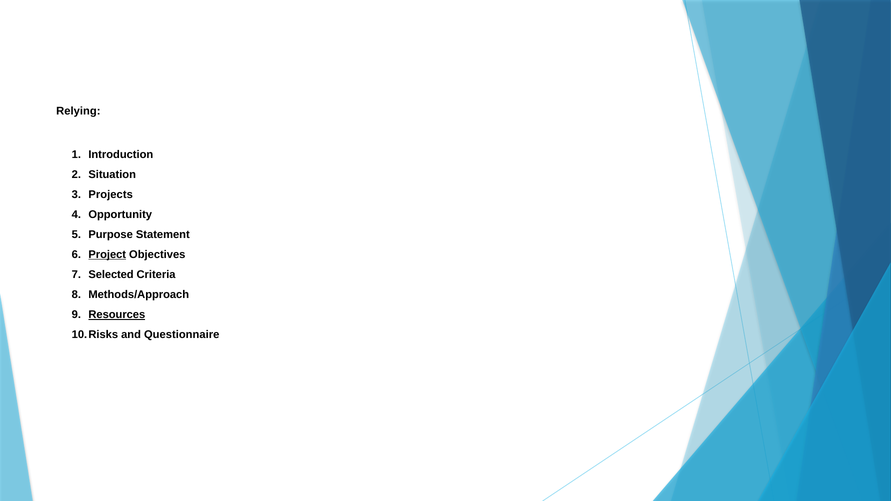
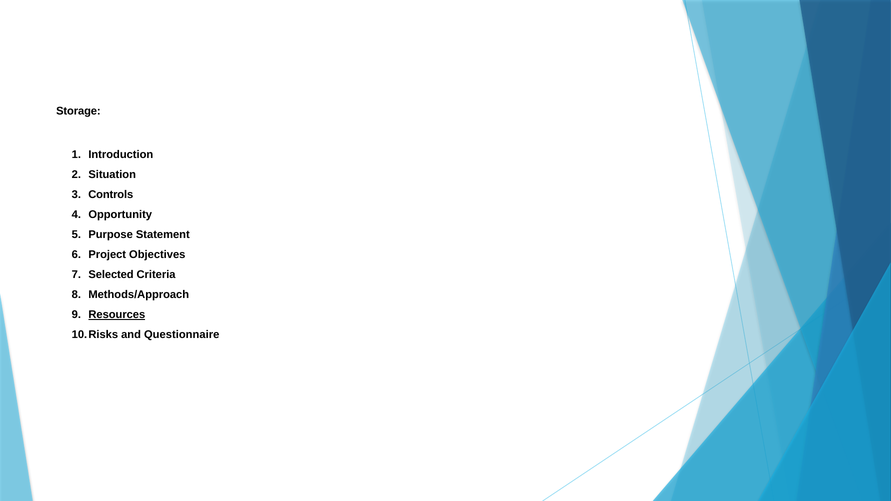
Relying: Relying -> Storage (78, 111)
Projects: Projects -> Controls (111, 195)
Project underline: present -> none (107, 255)
